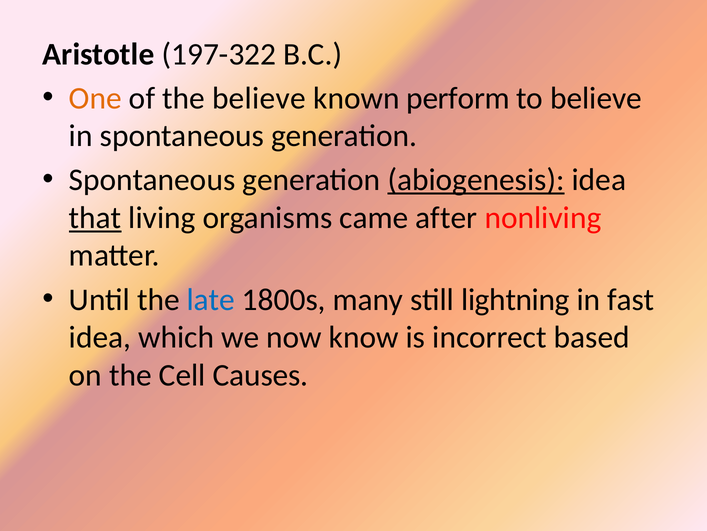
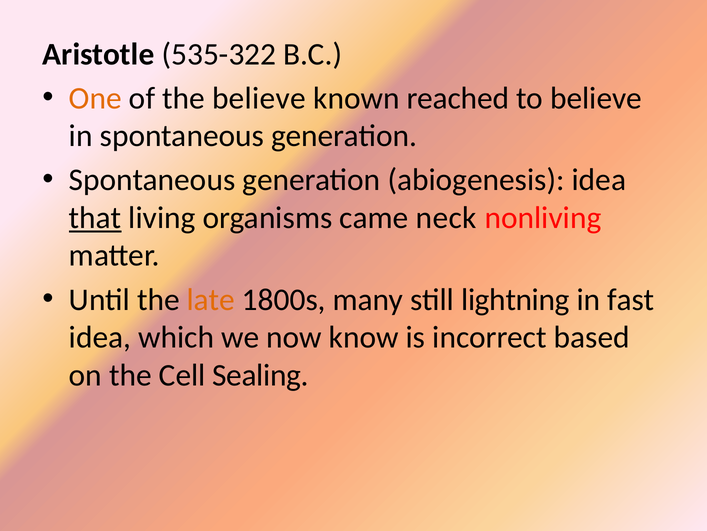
197-322: 197-322 -> 535-322 (219, 54)
perform: perform -> reached (458, 98)
abiogenesis underline: present -> none (476, 180)
after: after -> neck (446, 217)
late colour: blue -> orange (211, 299)
Causes: Causes -> Sealing (261, 375)
